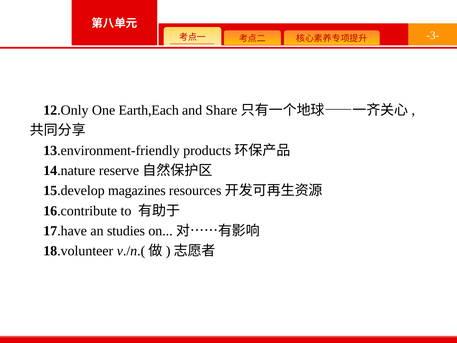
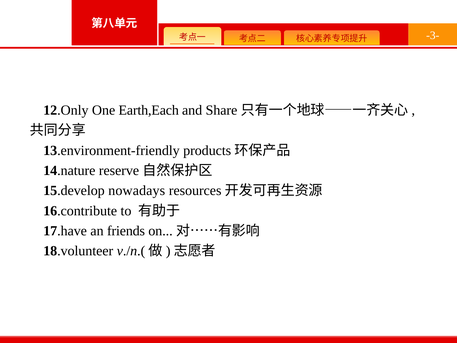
magazines: magazines -> nowadays (137, 190)
studies: studies -> friends (126, 231)
